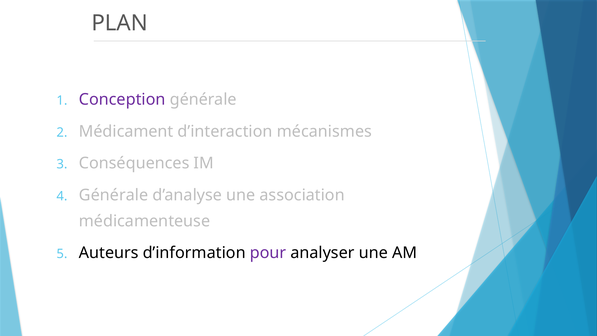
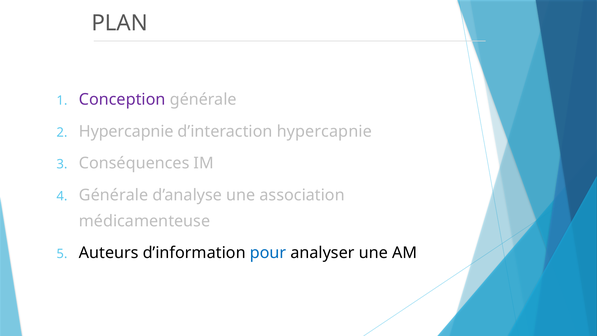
Médicament: Médicament -> Hypercapnie (126, 131)
d’interaction mécanismes: mécanismes -> hypercapnie (324, 131)
pour colour: purple -> blue (268, 253)
